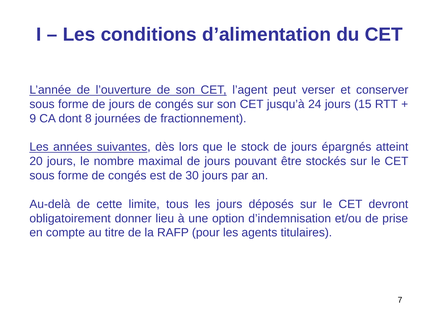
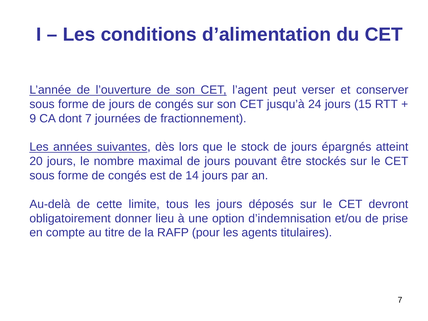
dont 8: 8 -> 7 (88, 119)
30: 30 -> 14 (192, 176)
